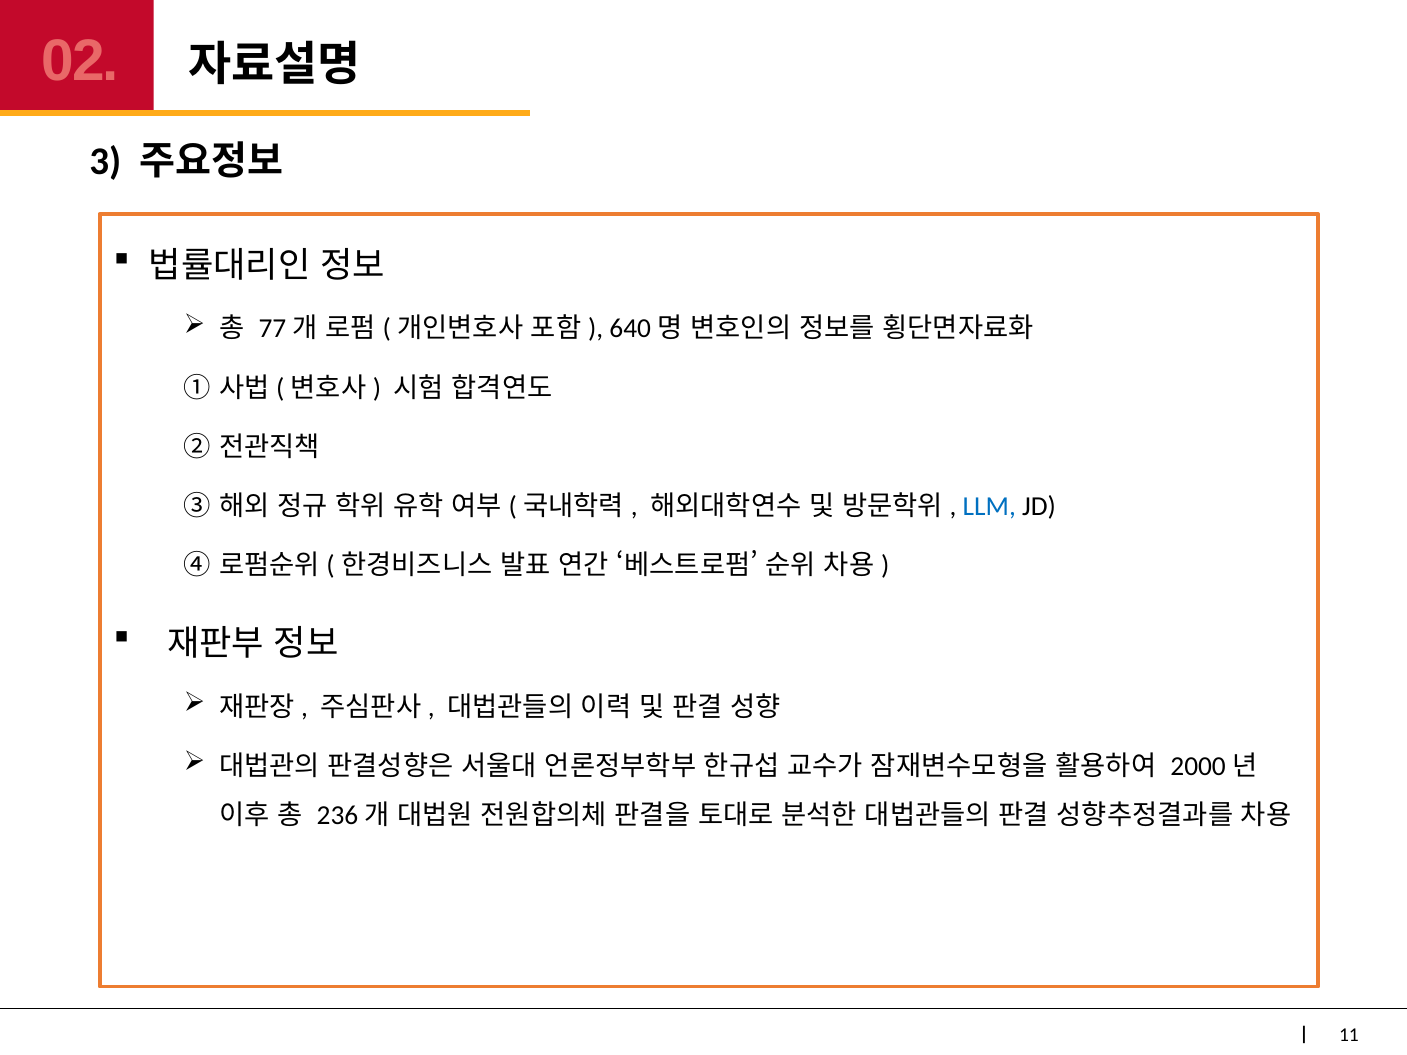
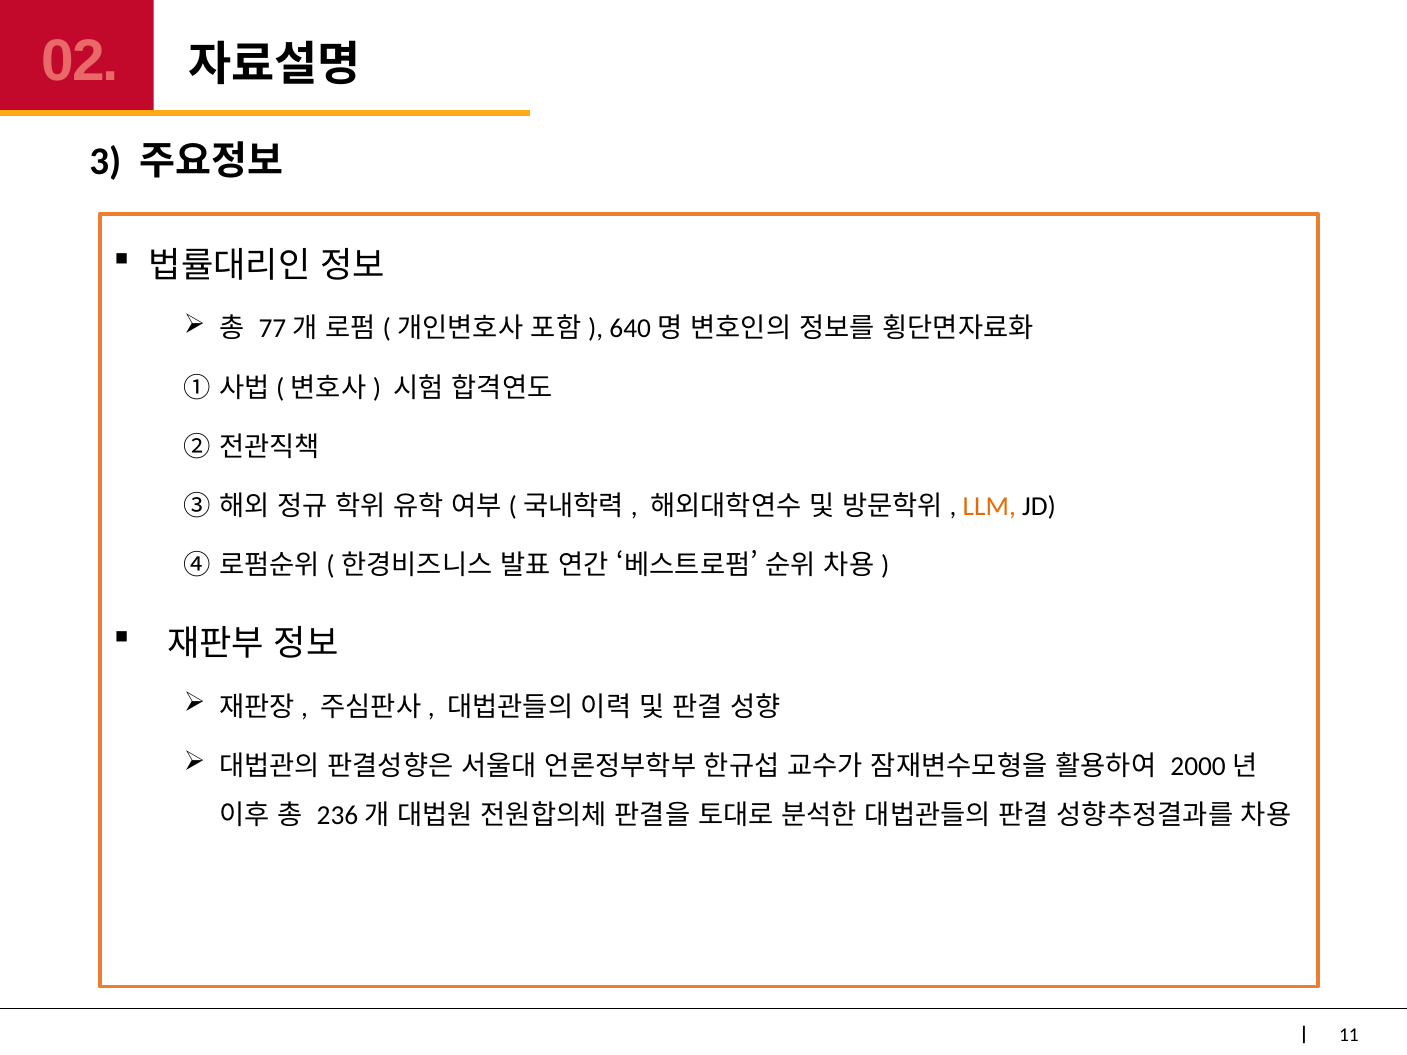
LLM colour: blue -> orange (989, 506)
